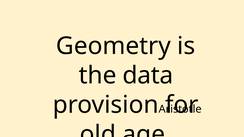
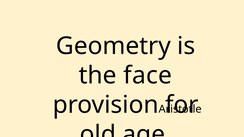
data: data -> face (148, 76)
